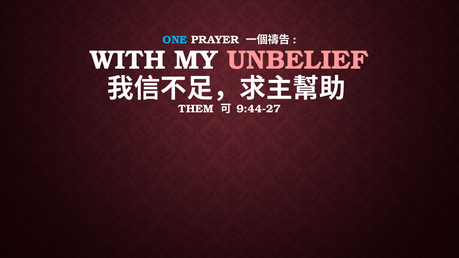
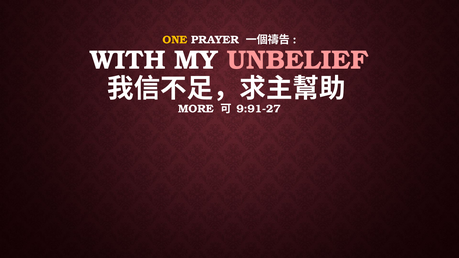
ONE colour: light blue -> yellow (175, 40)
THEM: THEM -> MORE (196, 109)
9:44-27: 9:44-27 -> 9:91-27 (259, 109)
